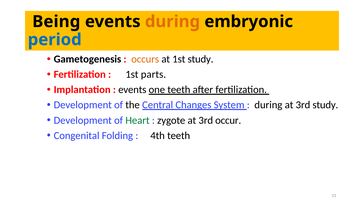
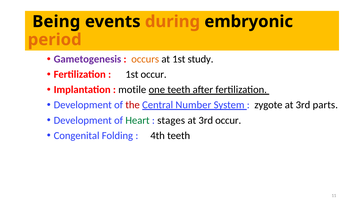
period colour: blue -> orange (55, 40)
Gametogenesis colour: black -> purple (87, 59)
1st parts: parts -> occur (154, 74)
events: events -> motile (132, 90)
the colour: black -> red (133, 105)
Changes: Changes -> Number (193, 105)
during: during -> zygote (268, 105)
3rd study: study -> parts (325, 105)
zygote: zygote -> stages (171, 120)
